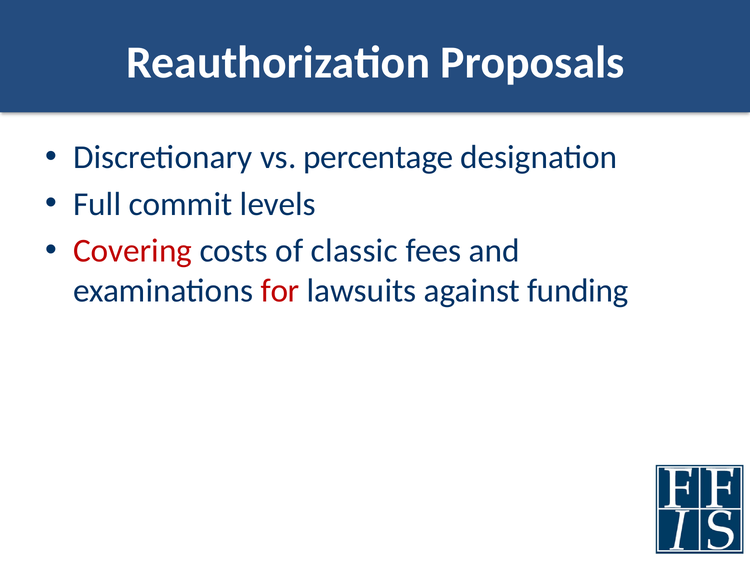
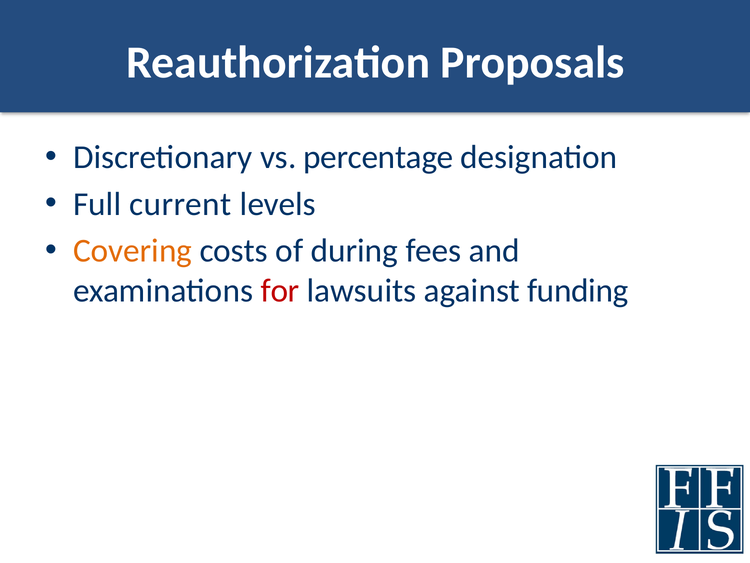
commit: commit -> current (180, 204)
Covering colour: red -> orange (133, 251)
classic: classic -> during (354, 251)
